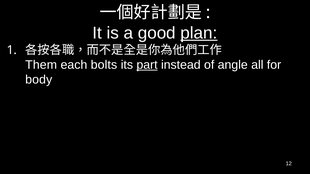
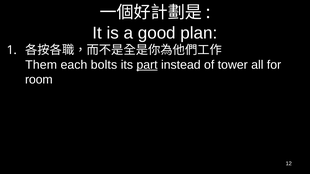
plan underline: present -> none (199, 33)
angle: angle -> tower (233, 65)
body: body -> room (39, 80)
